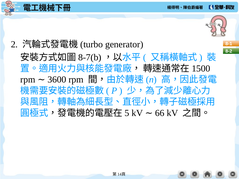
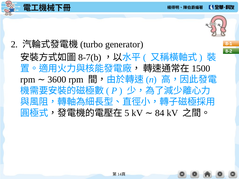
66: 66 -> 84 (160, 113)
